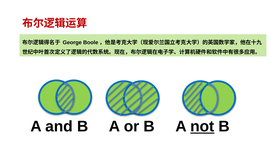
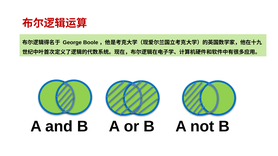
not underline: present -> none (202, 127)
